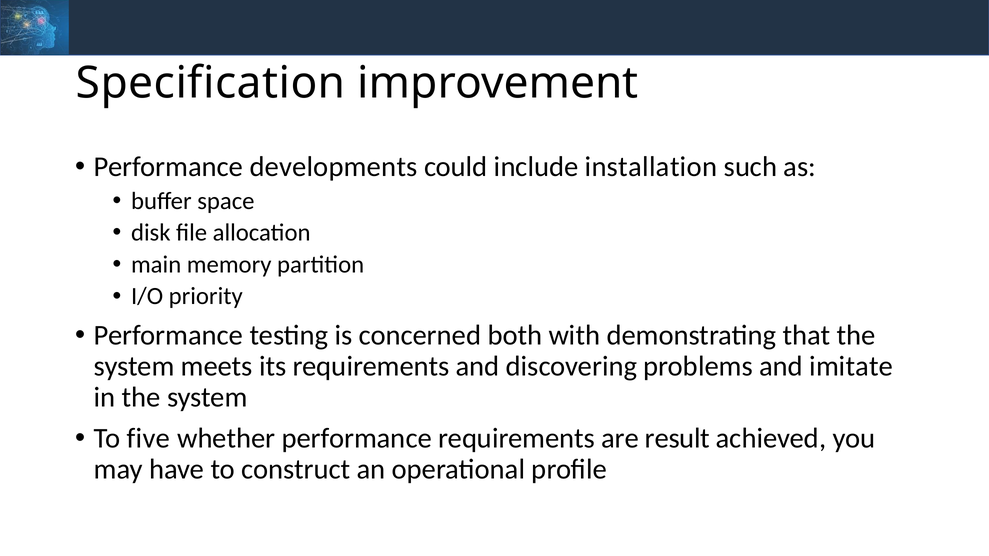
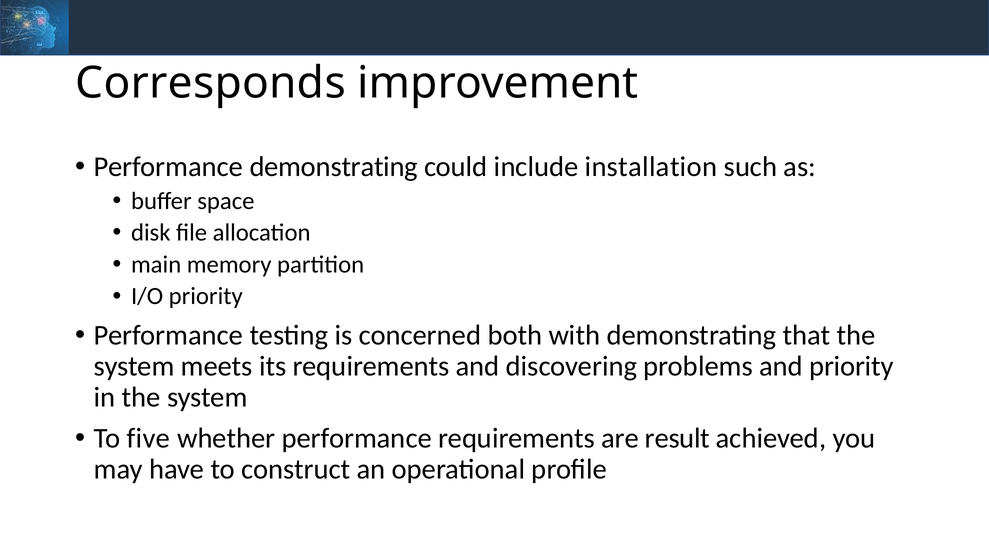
Specification: Specification -> Corresponds (211, 83)
Performance developments: developments -> demonstrating (334, 167)
and imitate: imitate -> priority (851, 366)
